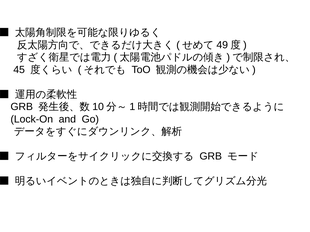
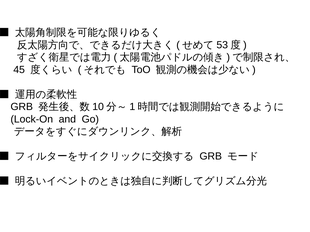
49: 49 -> 53 (222, 45)
